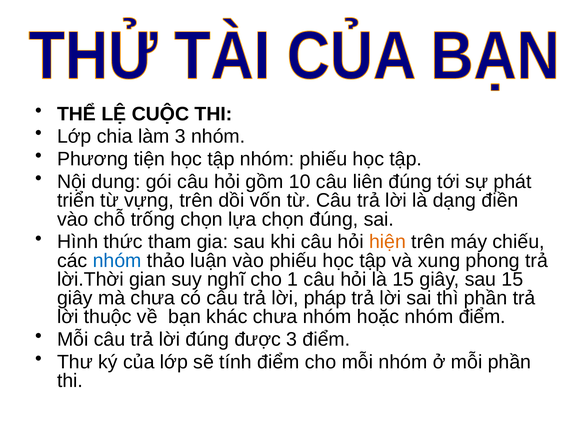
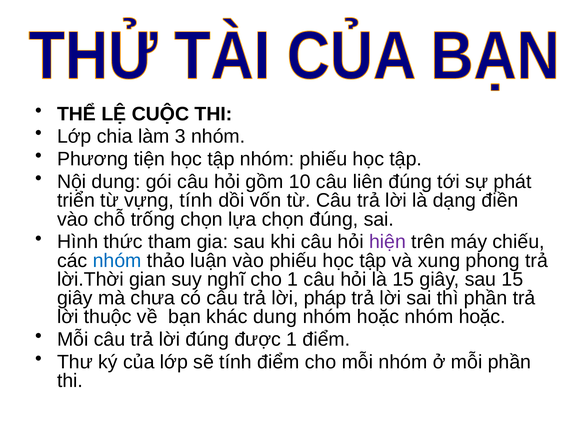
vựng trên: trên -> tính (196, 200)
hiện colour: orange -> purple (388, 242)
khác chưa: chưa -> dung (275, 317)
hoặc nhóm điểm: điểm -> hoặc (482, 317)
được 3: 3 -> 1 (292, 339)
